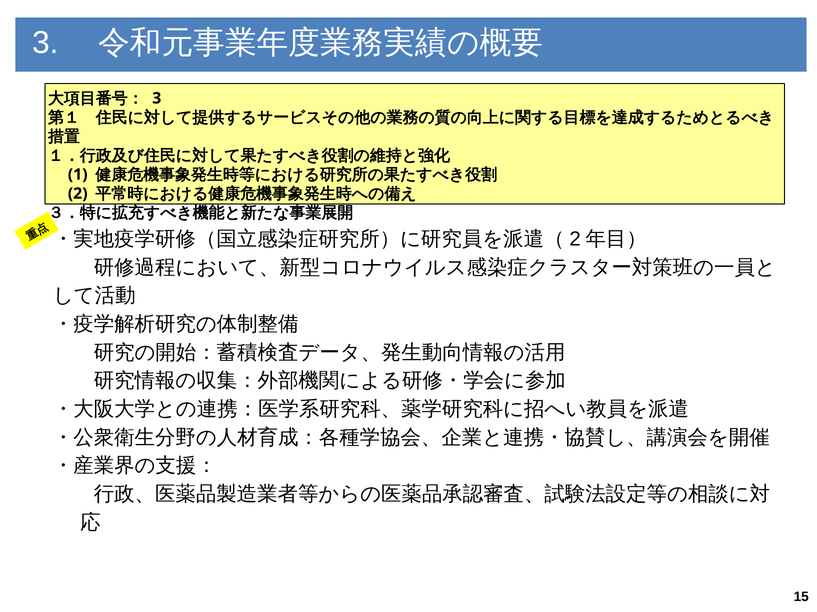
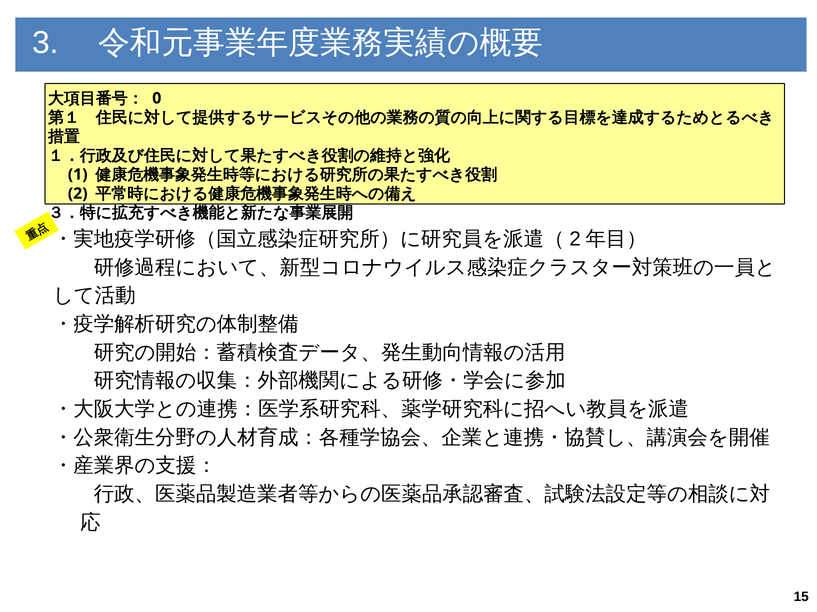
3: 3 -> 0 (157, 98)
